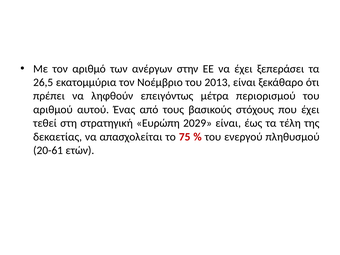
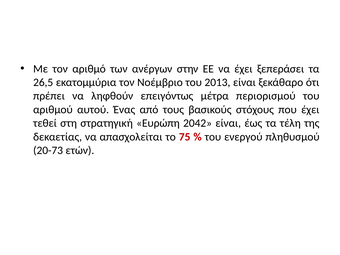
2029: 2029 -> 2042 (198, 123)
20-61: 20-61 -> 20-73 (48, 150)
